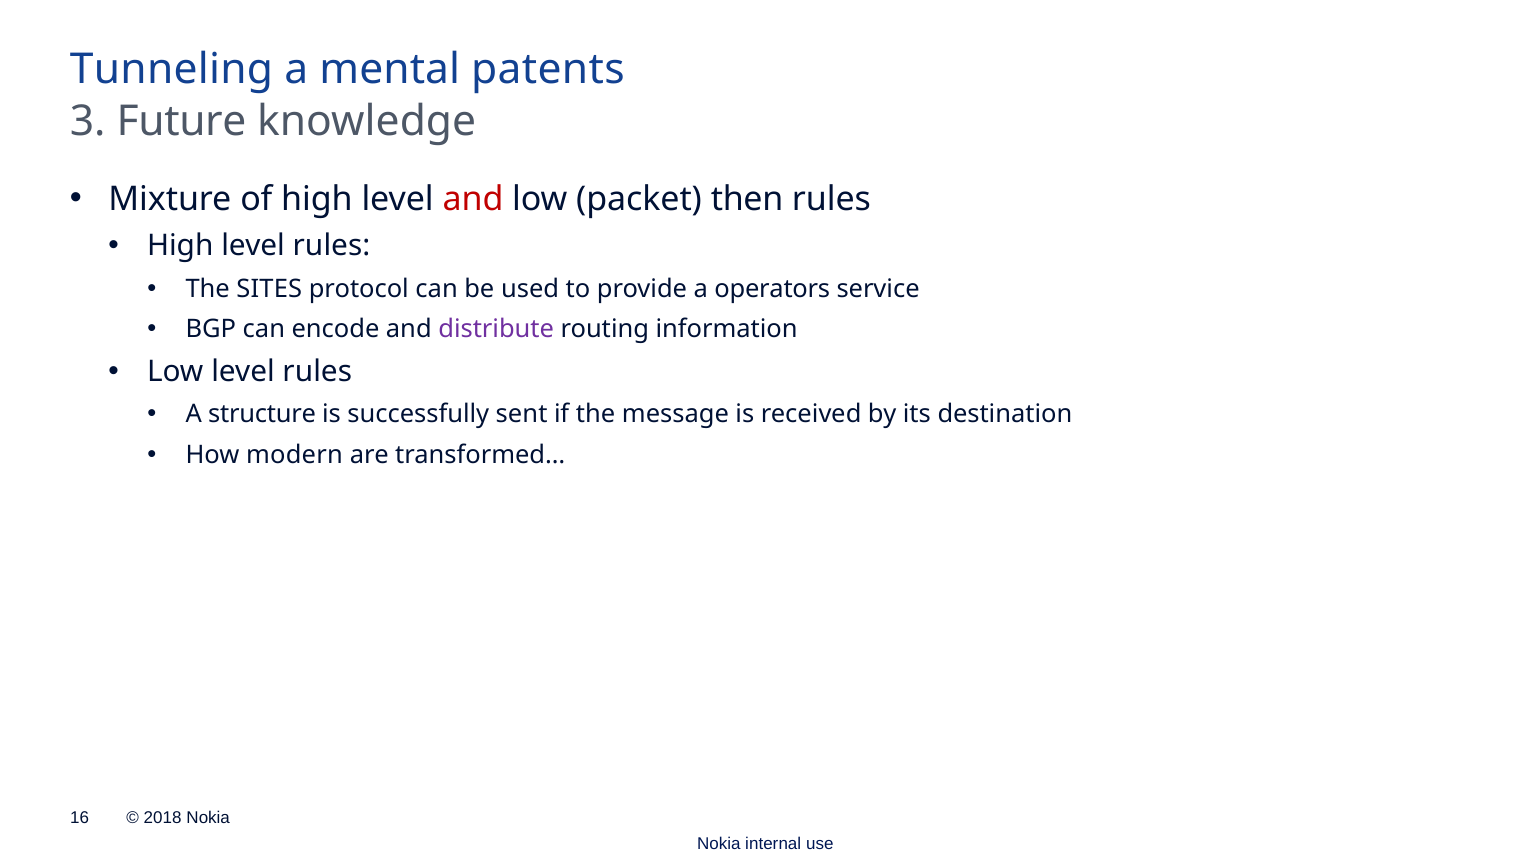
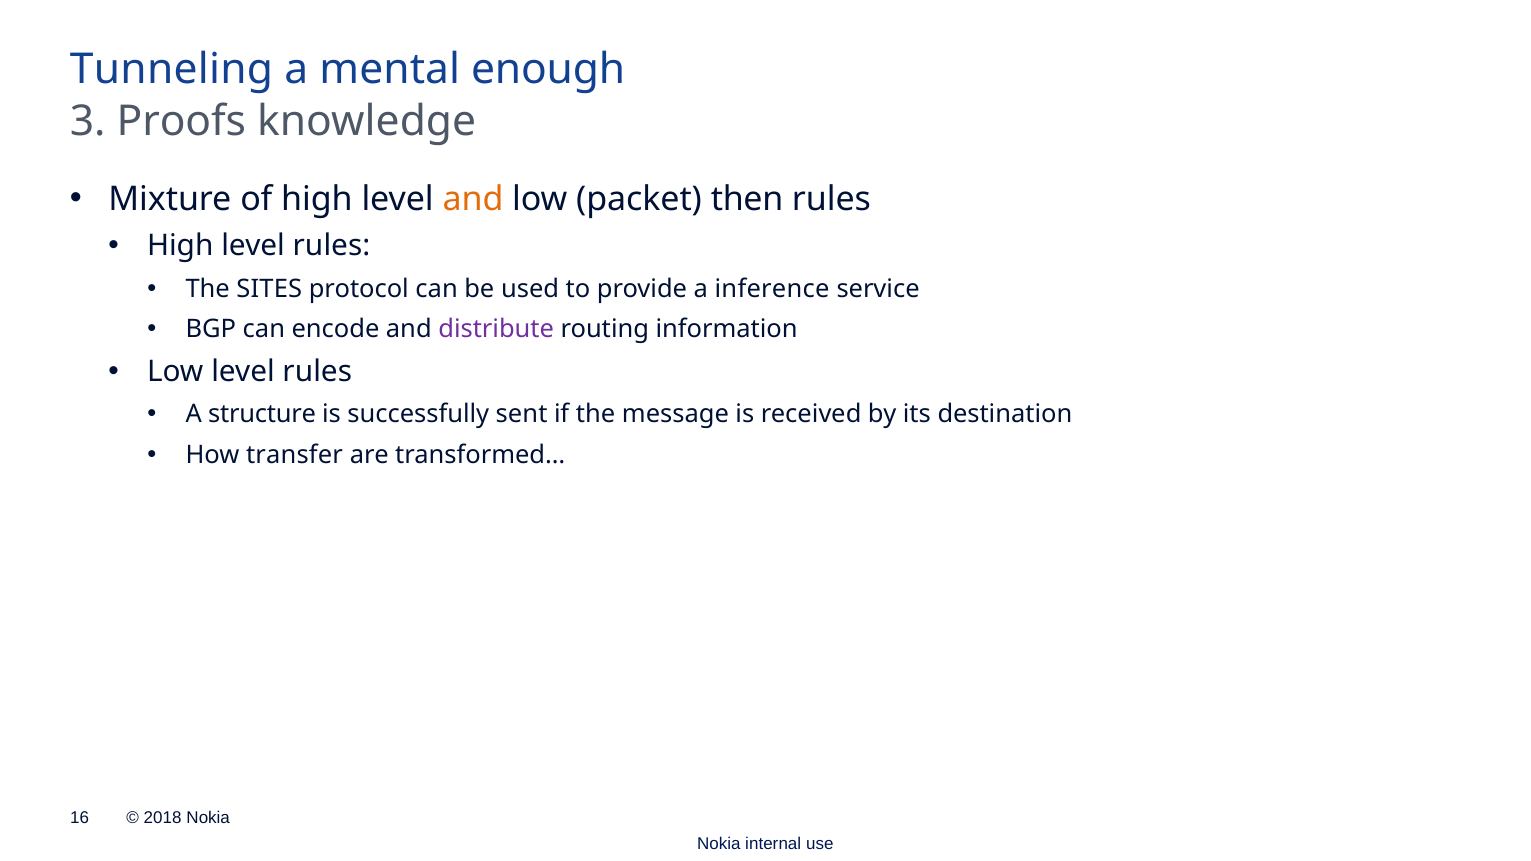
patents: patents -> enough (548, 70)
Future: Future -> Proofs (181, 122)
and colour: red -> orange (473, 199)
operators: operators -> inference (772, 289)
modern: modern -> transfer (294, 455)
